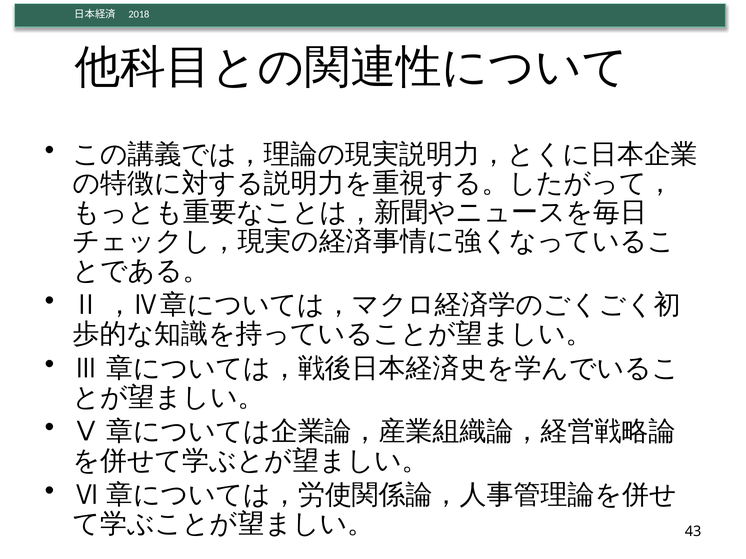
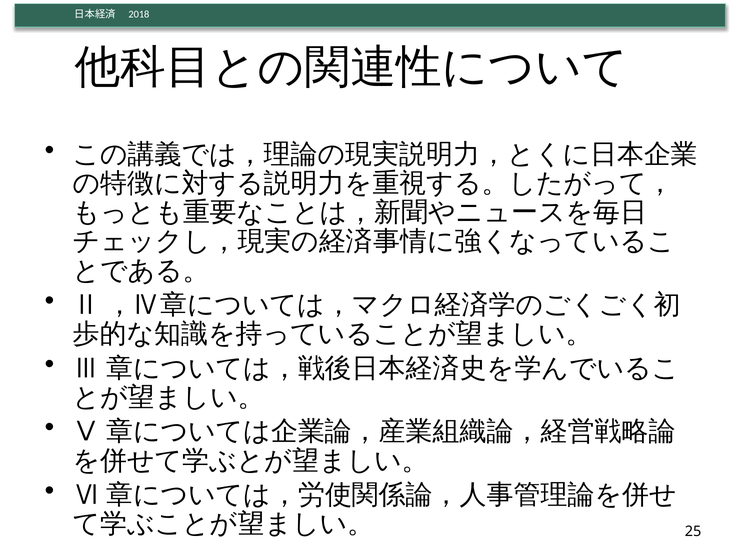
43: 43 -> 25 (693, 532)
